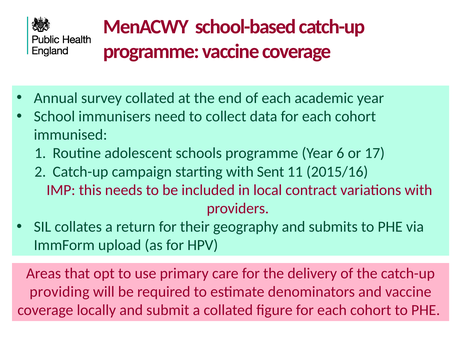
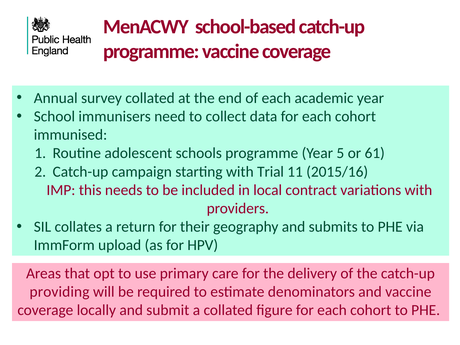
6: 6 -> 5 (340, 153)
17: 17 -> 61 (375, 153)
Sent: Sent -> Trial (271, 172)
